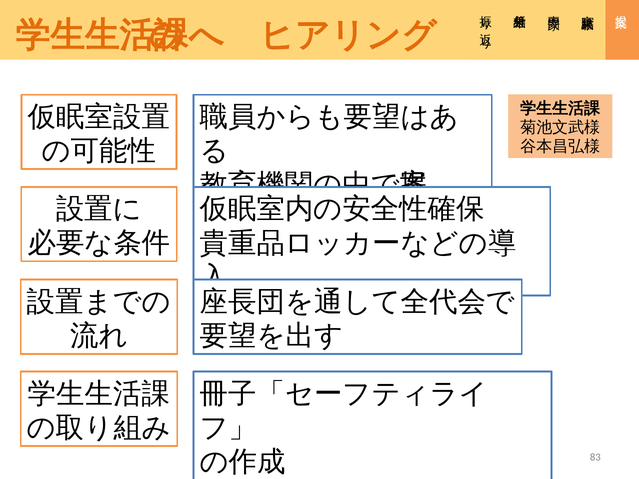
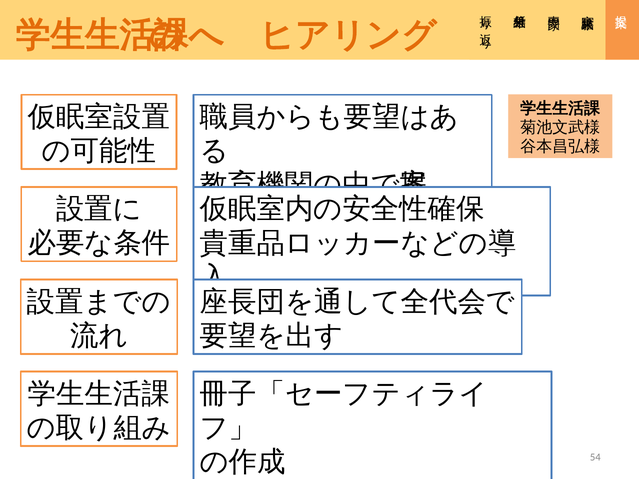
83: 83 -> 54 (595, 458)
